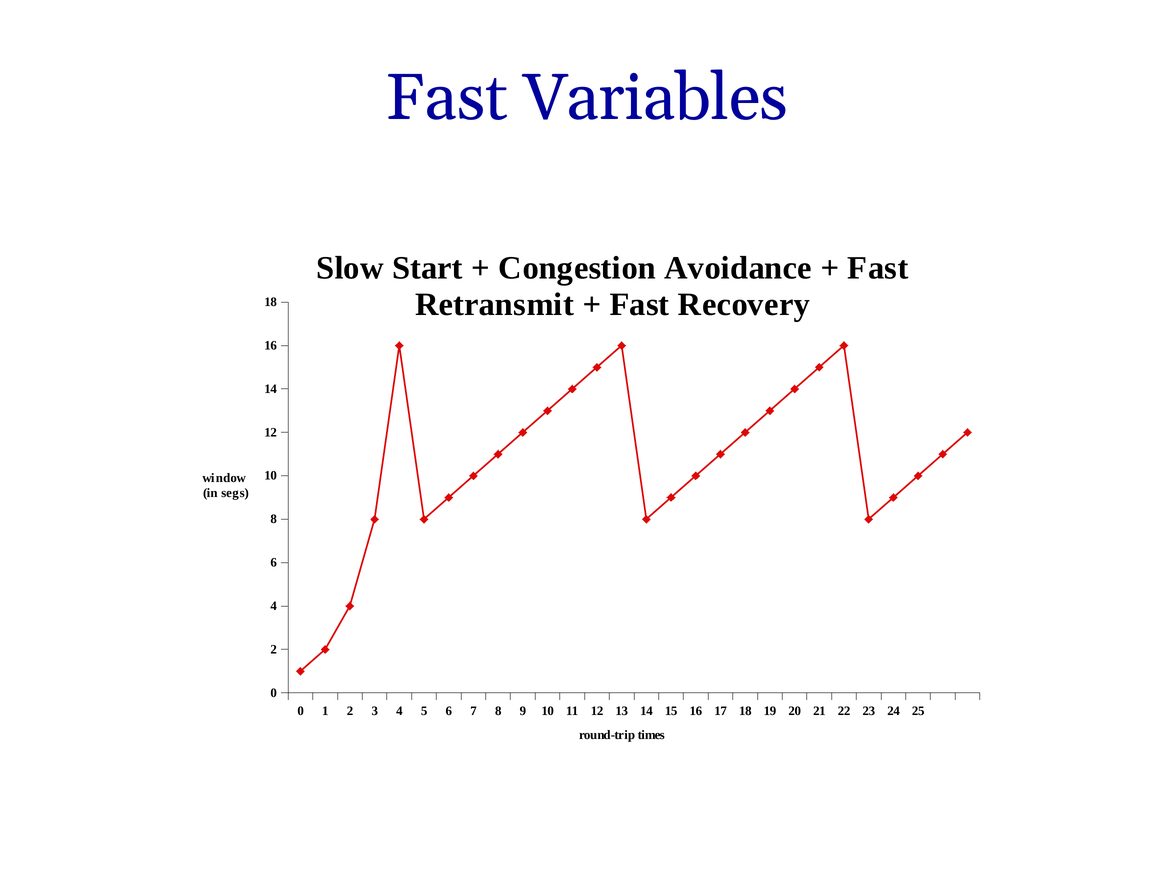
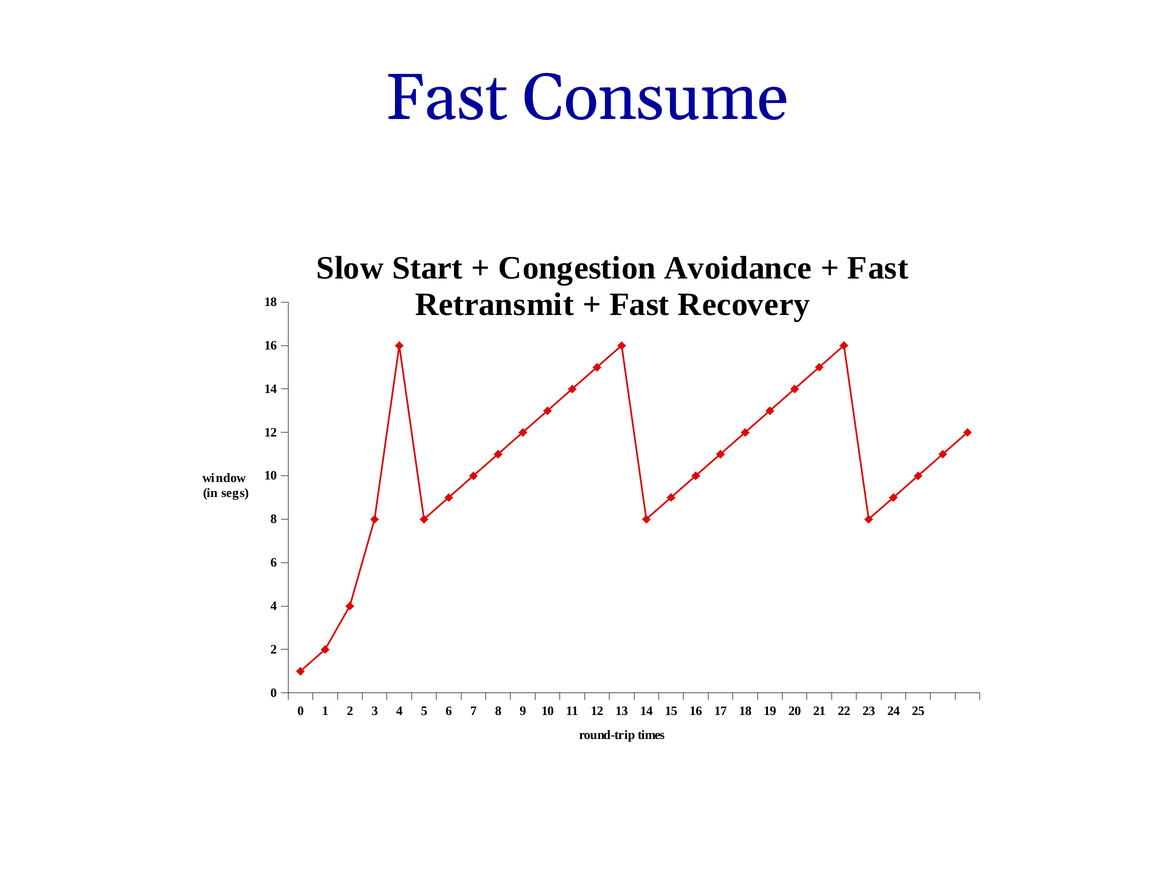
Variables: Variables -> Consume (656, 98)
